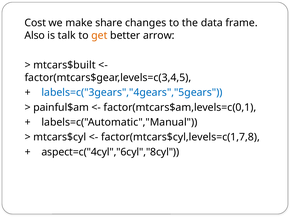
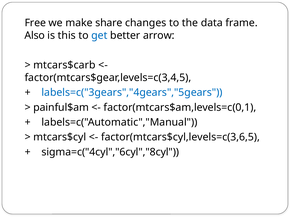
Cost: Cost -> Free (35, 23)
talk: talk -> this (67, 36)
get colour: orange -> blue (99, 36)
mtcars$built: mtcars$built -> mtcars$carb (64, 65)
factor(mtcars$cyl,levels=c(1,7,8: factor(mtcars$cyl,levels=c(1,7,8 -> factor(mtcars$cyl,levels=c(3,6,5 (180, 137)
aspect=c("4cyl","6cyl","8cyl: aspect=c("4cyl","6cyl","8cyl -> sigma=c("4cyl","6cyl","8cyl (110, 152)
